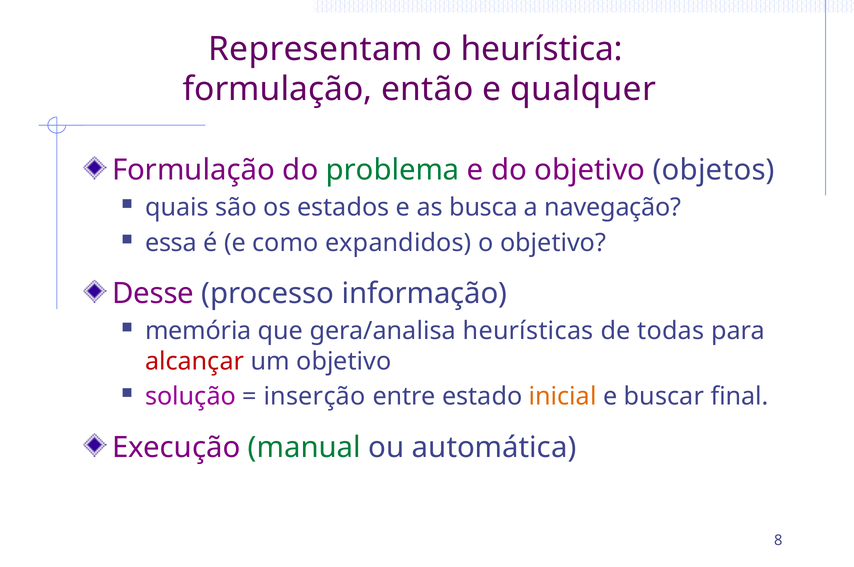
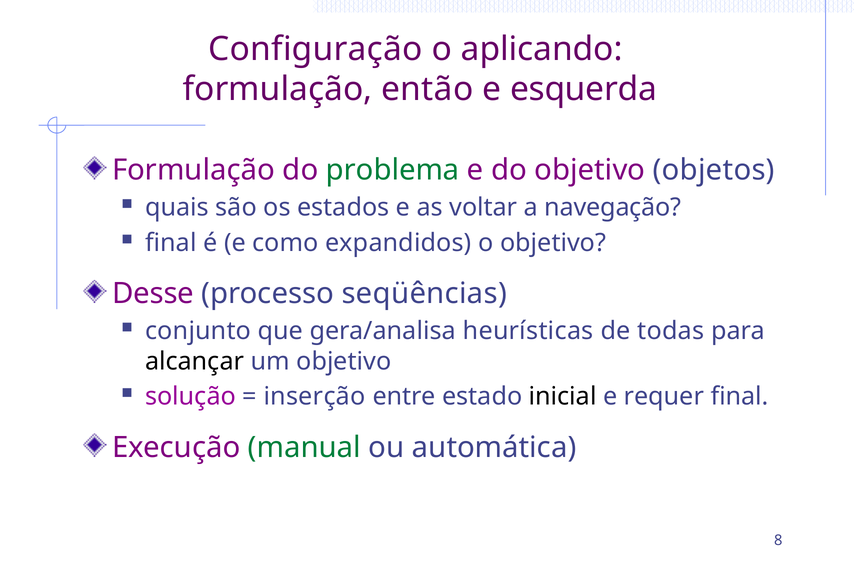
Representam: Representam -> Configuração (315, 49)
heurística: heurística -> aplicando (542, 49)
qualquer: qualquer -> esquerda (584, 89)
busca: busca -> voltar (483, 208)
essa: essa -> final (171, 243)
informação: informação -> seqüências (424, 293)
memória: memória -> conjunto (198, 331)
alcançar colour: red -> black (195, 361)
inicial colour: orange -> black (563, 396)
buscar: buscar -> requer (664, 396)
